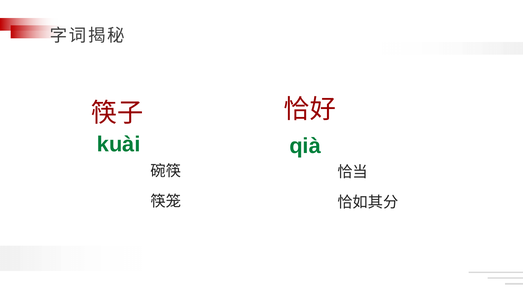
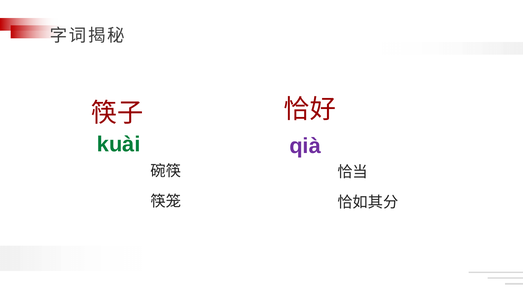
qià colour: green -> purple (305, 146)
